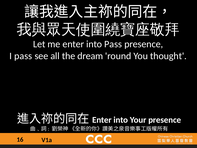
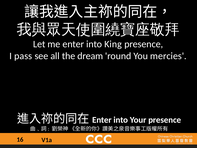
into Pass: Pass -> King (113, 44)
thought: thought -> mercies (168, 56)
